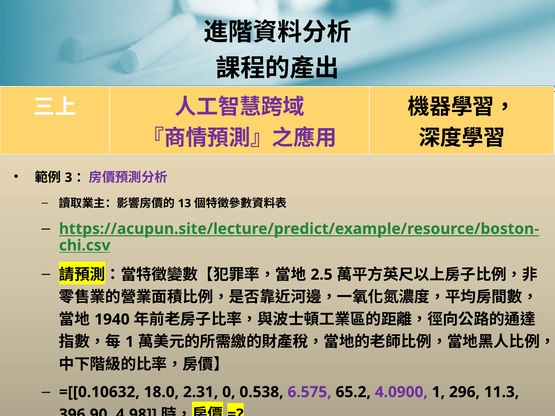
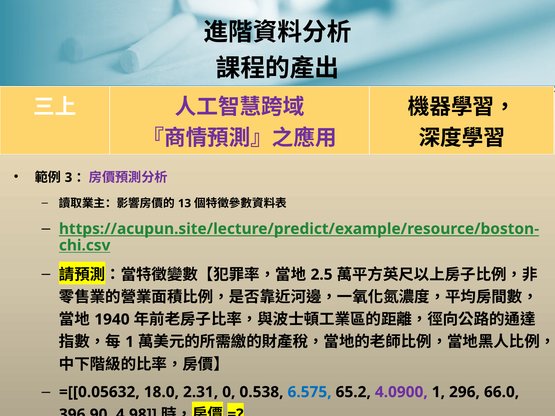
=[[0.10632: =[[0.10632 -> =[[0.05632 (99, 392)
6.575 colour: purple -> blue (310, 392)
11.3: 11.3 -> 66.0 (502, 392)
